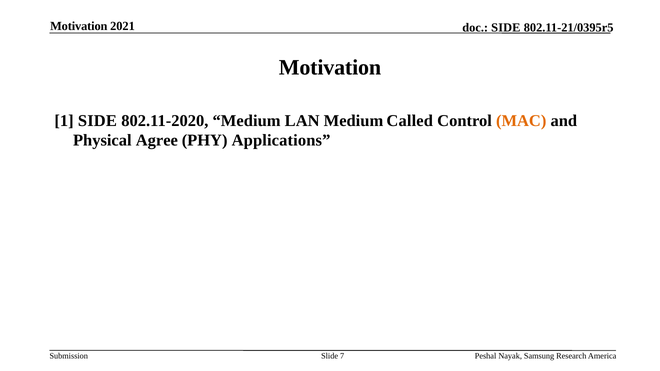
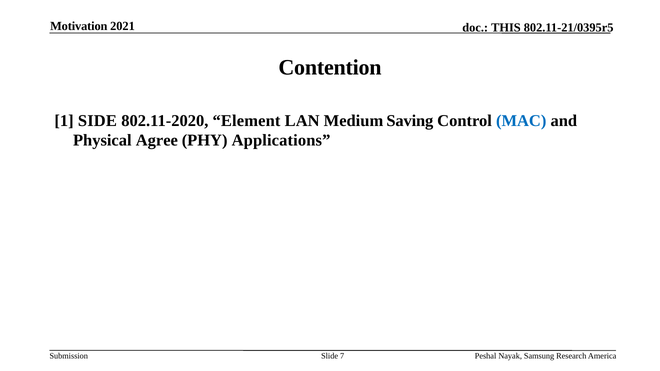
SIDE: SIDE -> THIS (506, 28)
Motivation: Motivation -> Contention (330, 67)
802.11-2020 Medium: Medium -> Element (247, 121)
Called: Called -> Saving (410, 121)
MAC colour: orange -> blue (521, 121)
